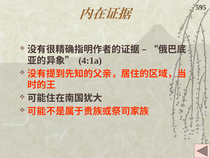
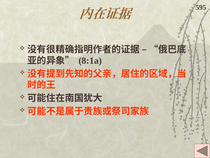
4:1a: 4:1a -> 8:1a (90, 61)
